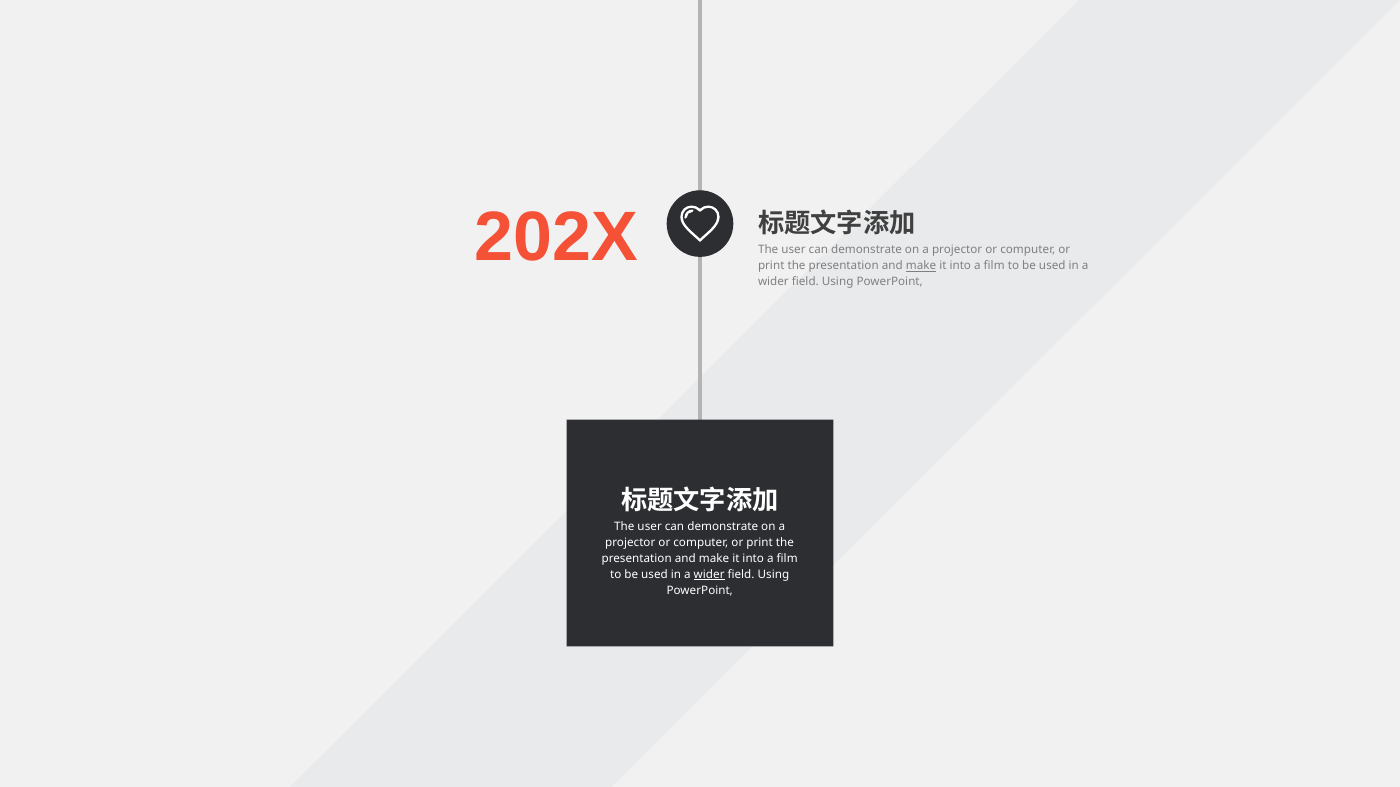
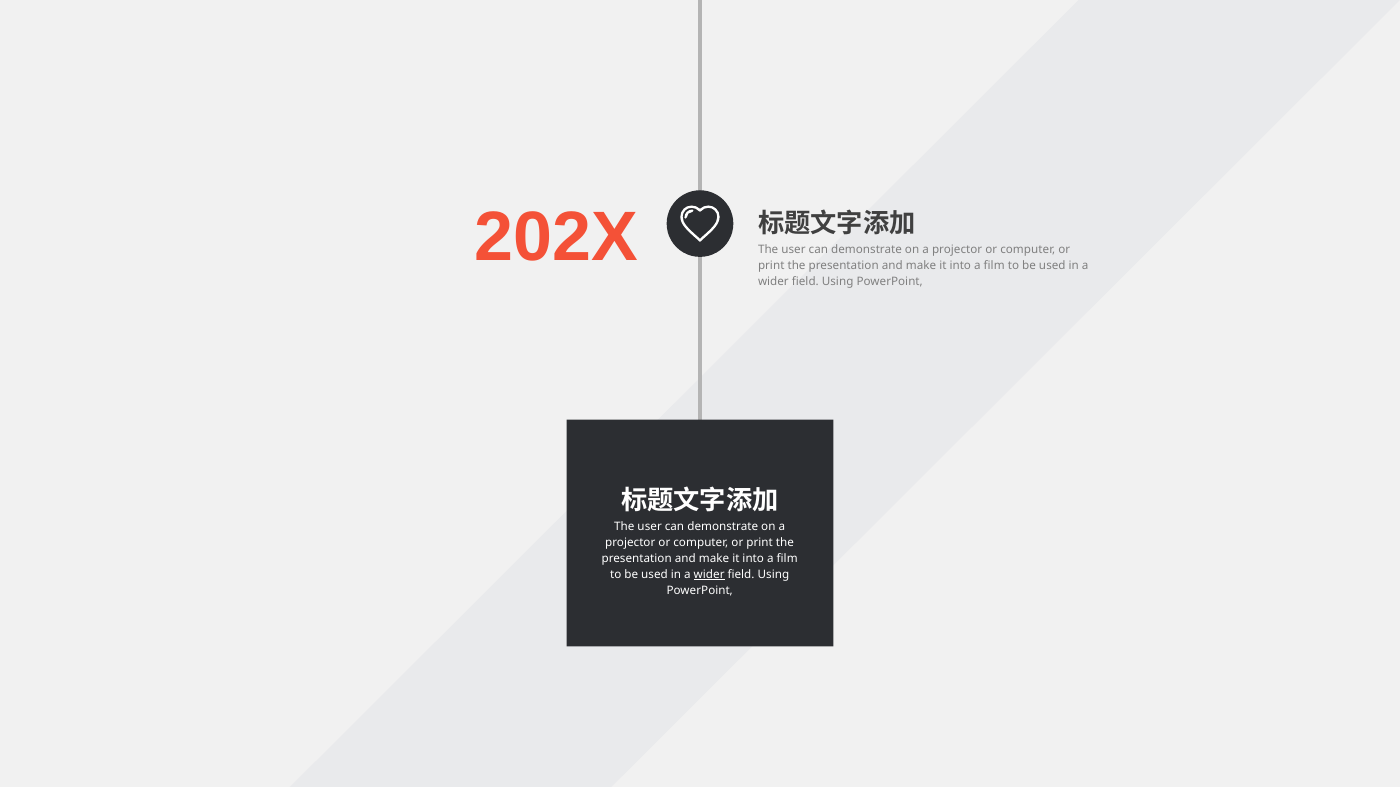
make underline: present -> none (921, 266)
